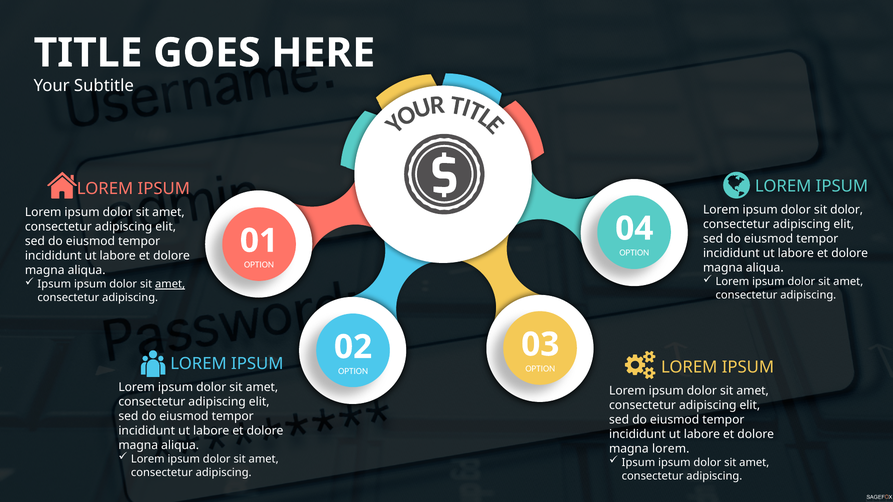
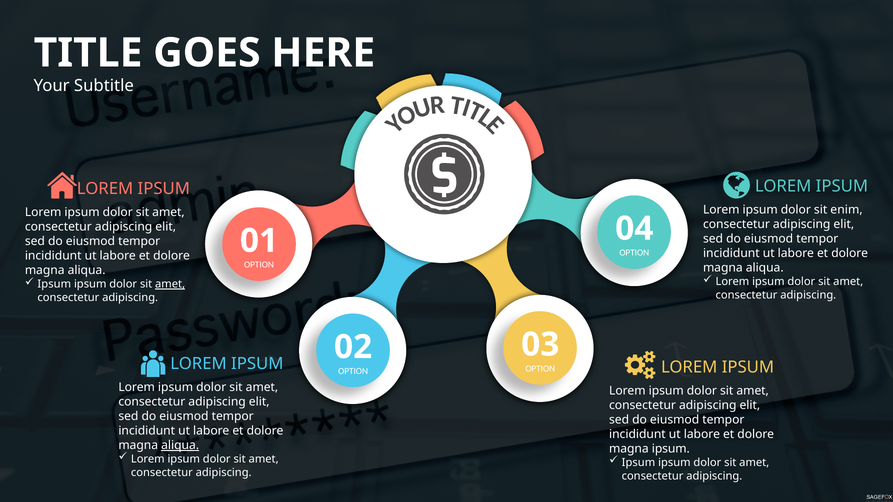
sit dolor: dolor -> enim (847, 210)
aliqua underline: none -> present (180, 445)
magna lorem: lorem -> ipsum (671, 449)
